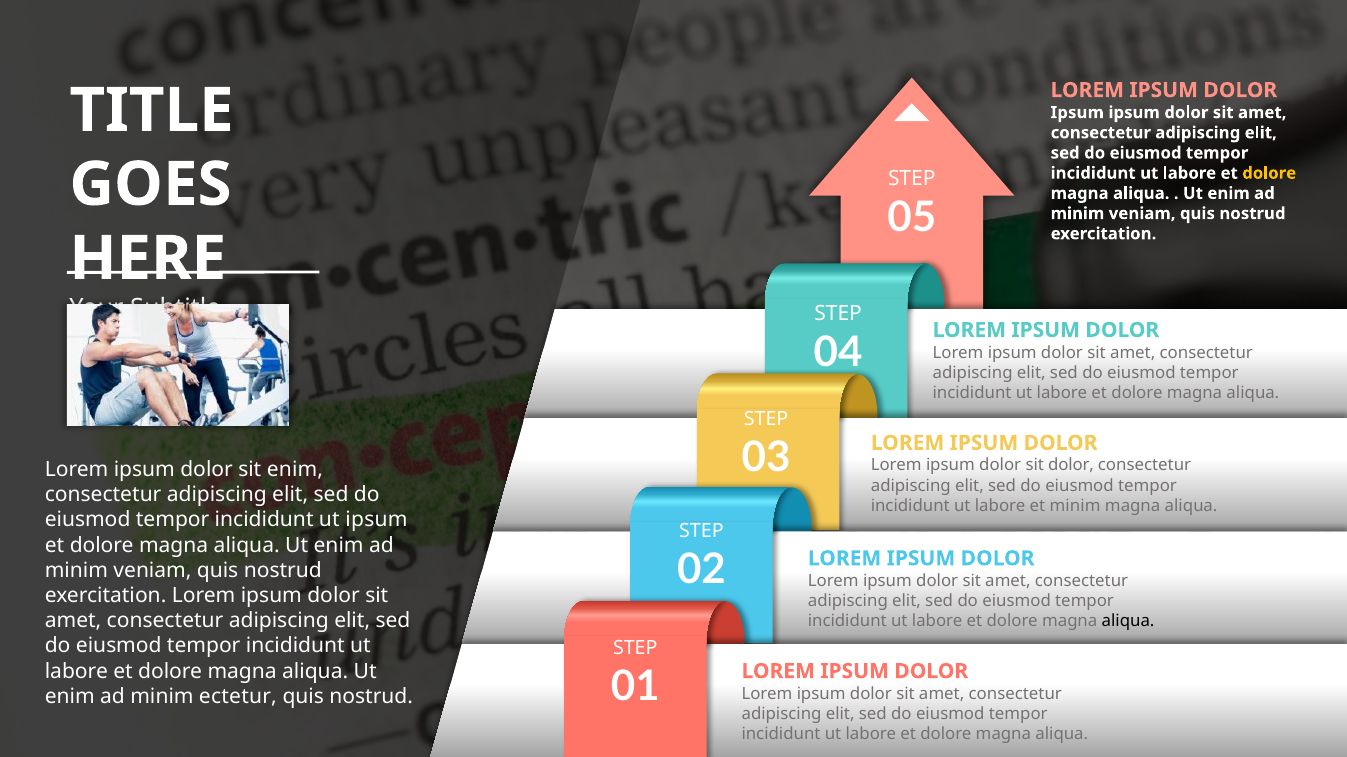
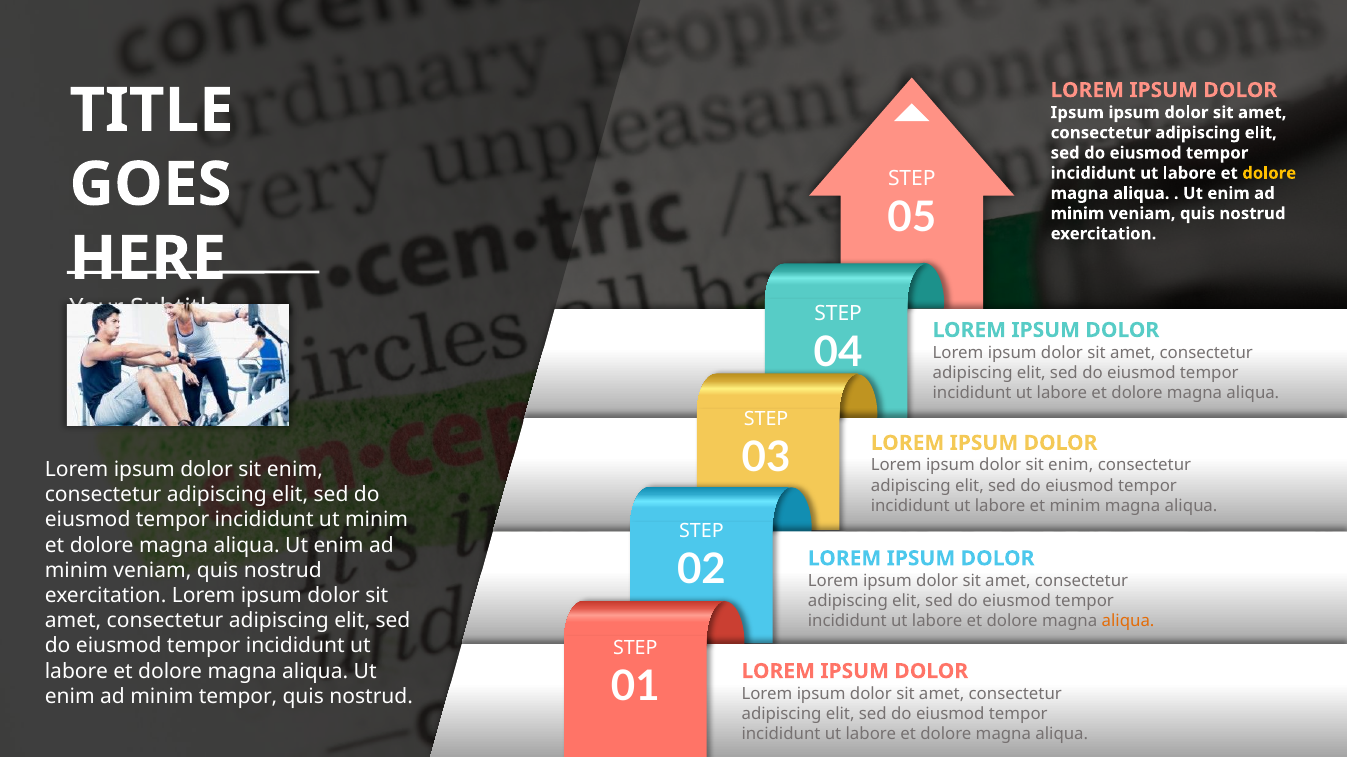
dolor: dolor -> enim (1071, 466)
ut ipsum: ipsum -> minim (377, 520)
aliqua colour: black -> orange (1128, 622)
minim ectetur: ectetur -> tempor (238, 697)
